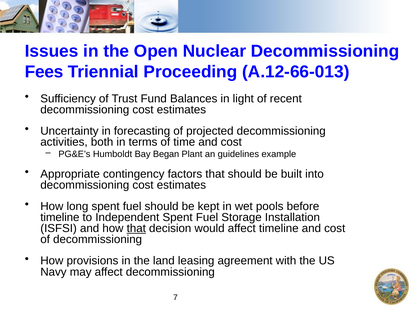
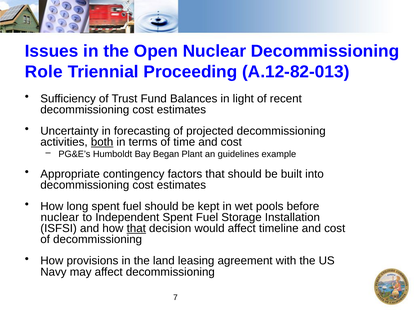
Fees: Fees -> Role (44, 72)
A.12-66-013: A.12-66-013 -> A.12-82-013 (296, 72)
both underline: none -> present (102, 142)
timeline: timeline -> nuclear (60, 218)
